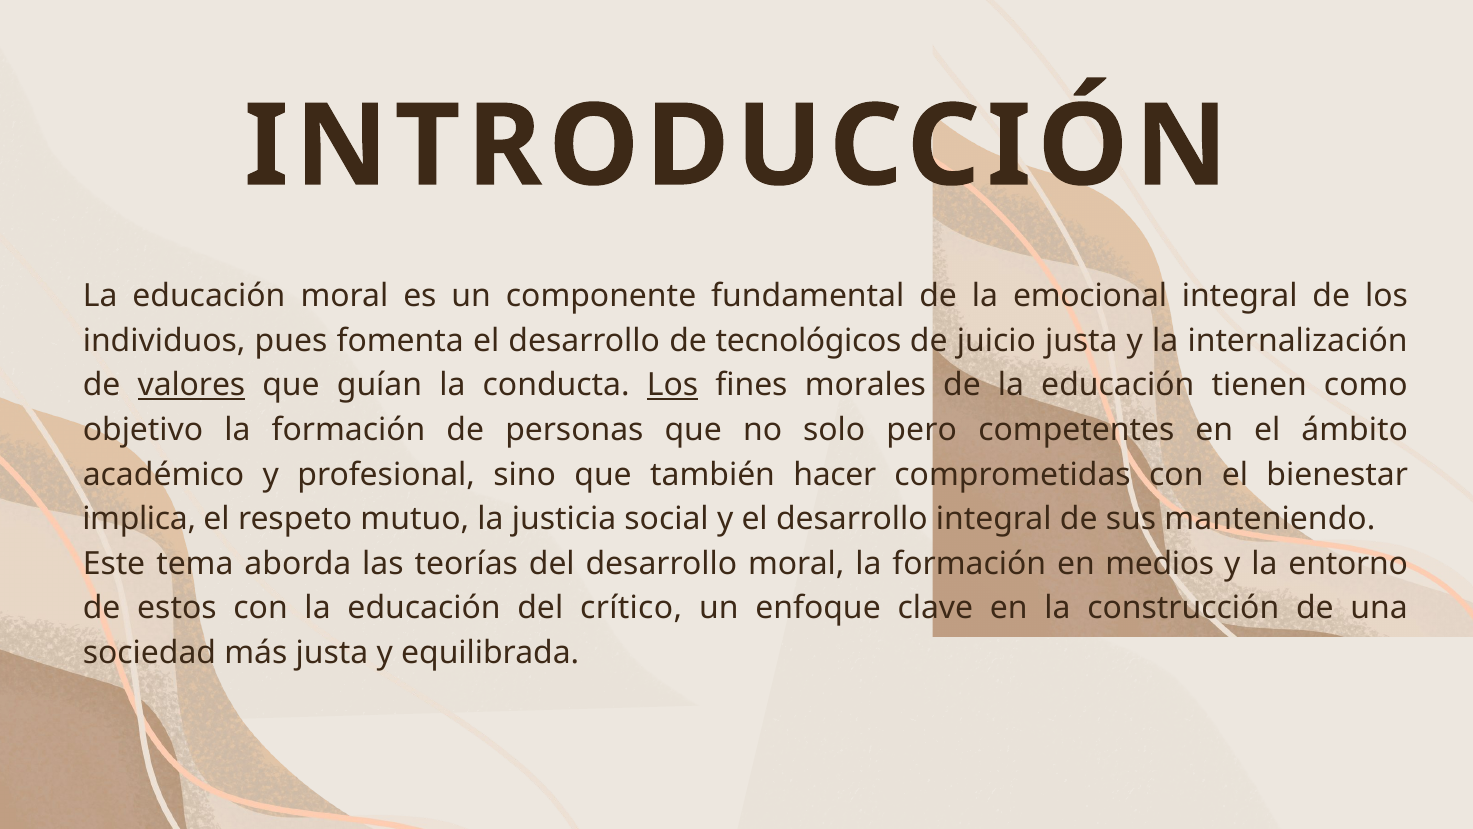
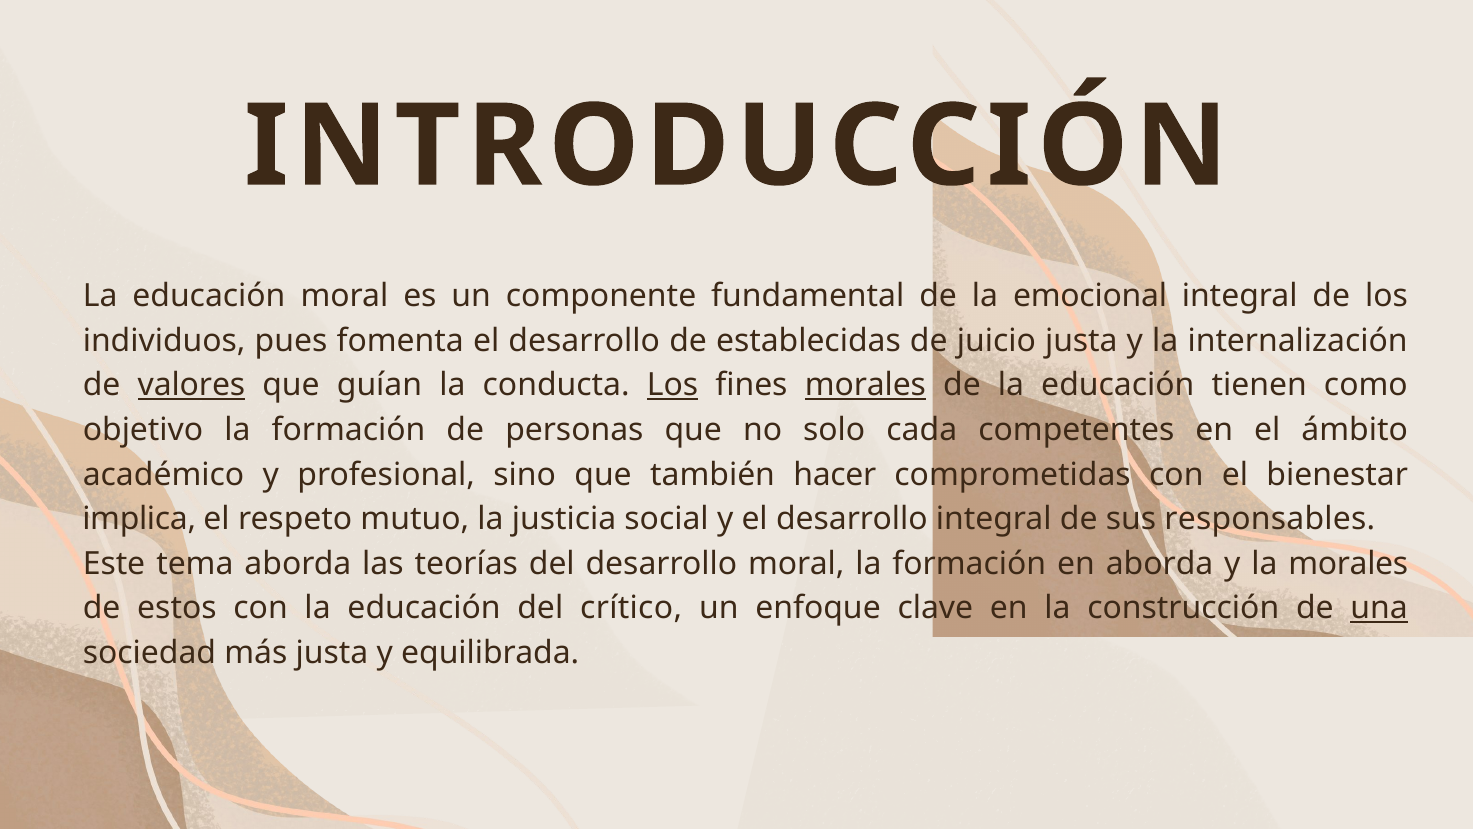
tecnológicos: tecnológicos -> establecidas (808, 341)
morales underline: none -> present (865, 385)
pero: pero -> cada (922, 430)
manteniendo: manteniendo -> responsables (1270, 519)
en medios: medios -> aborda (1160, 564)
la entorno: entorno -> morales (1348, 564)
una underline: none -> present (1379, 608)
